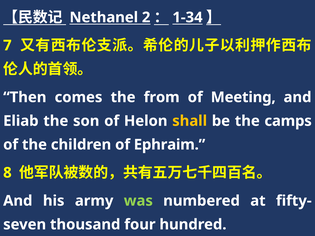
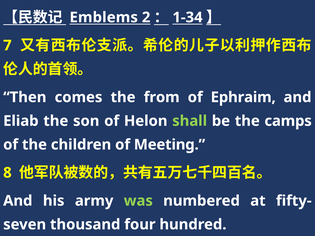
Nethanel: Nethanel -> Emblems (104, 17)
Meeting: Meeting -> Ephraim (243, 97)
shall colour: yellow -> light green (190, 121)
Ephraim: Ephraim -> Meeting (170, 145)
